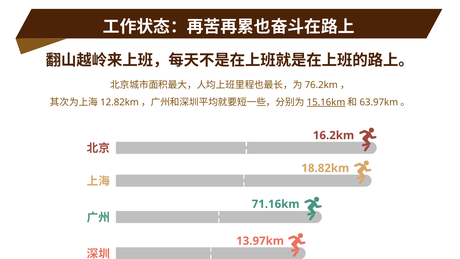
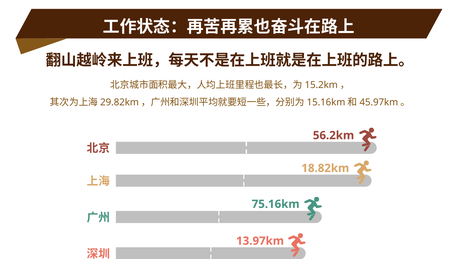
76.2km: 76.2km -> 15.2km (321, 85)
12.82km: 12.82km -> 29.82km (120, 102)
15.16km underline: present -> none (326, 102)
63.97km: 63.97km -> 45.97km (379, 102)
16.2km: 16.2km -> 56.2km (334, 135)
71.16km: 71.16km -> 75.16km (276, 204)
